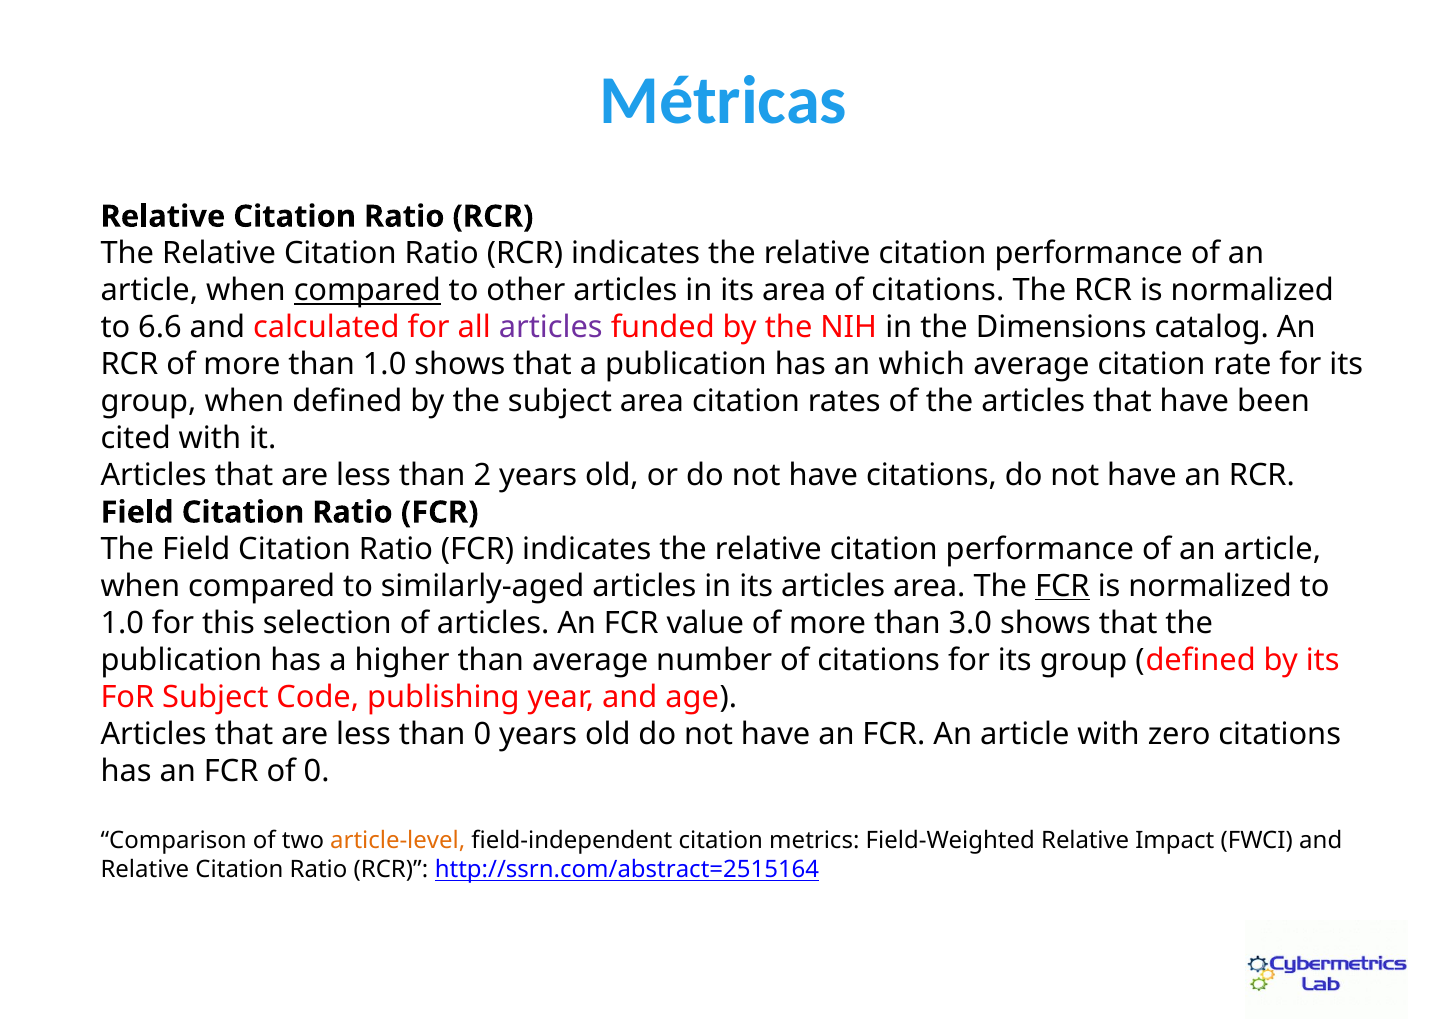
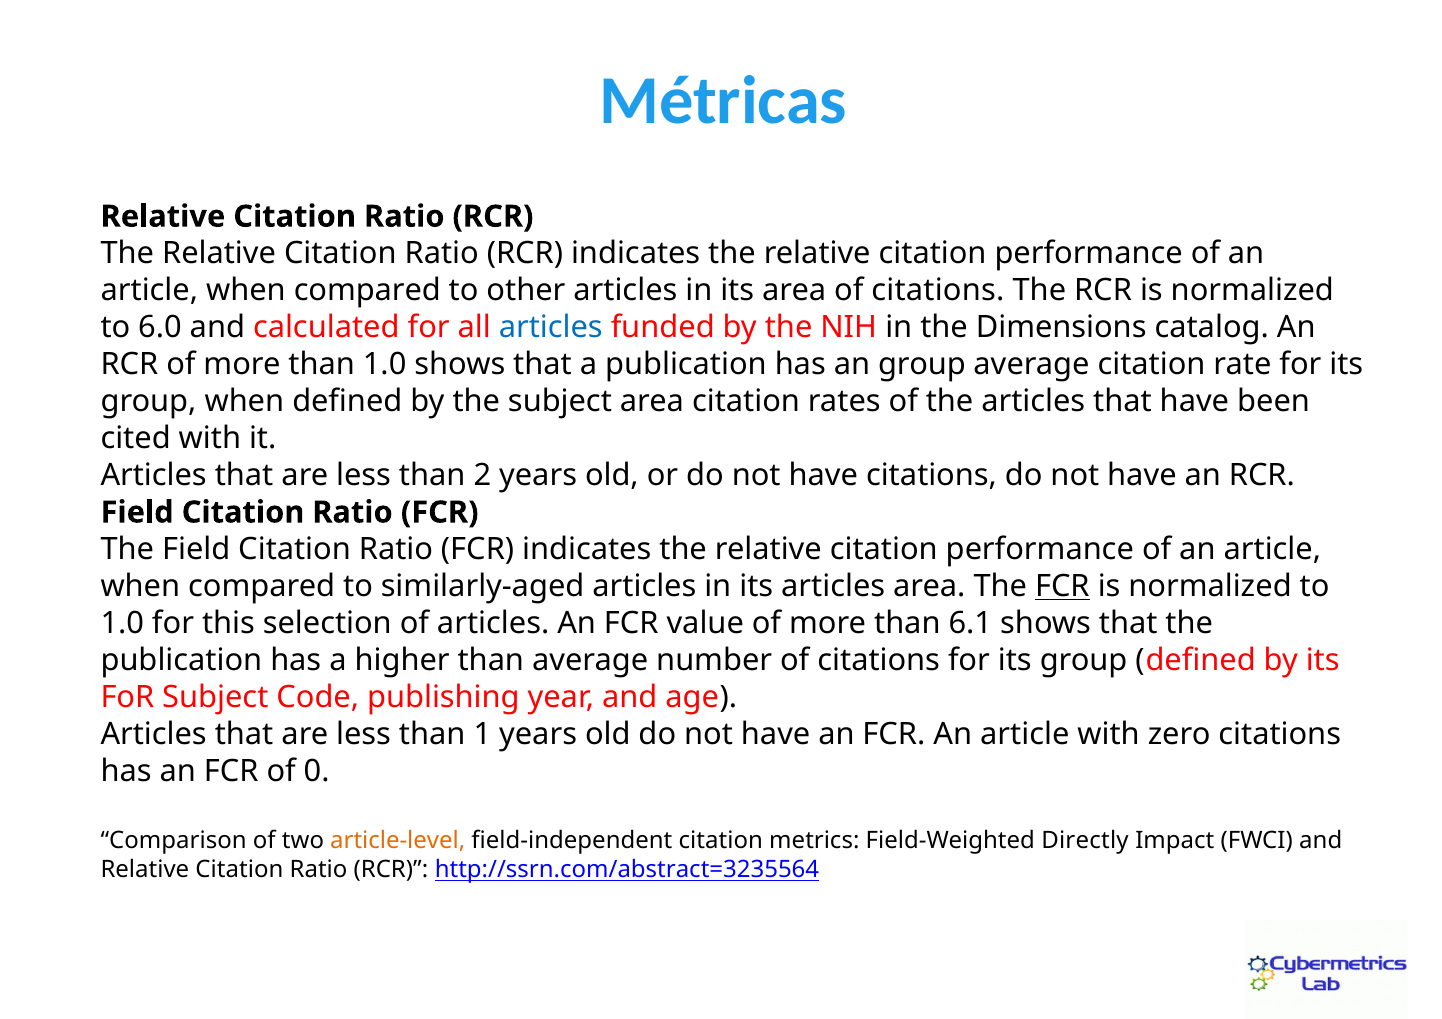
compared underline: present -> none (367, 291)
6.6: 6.6 -> 6.0 (160, 328)
articles colour: purple -> blue (551, 328)
an which: which -> group (922, 365)
3.0: 3.0 -> 6.1 (970, 624)
than 0: 0 -> 1 (482, 735)
Field-Weighted Relative: Relative -> Directly (1085, 841)
http://ssrn.com/abstract=2515164: http://ssrn.com/abstract=2515164 -> http://ssrn.com/abstract=3235564 (627, 870)
